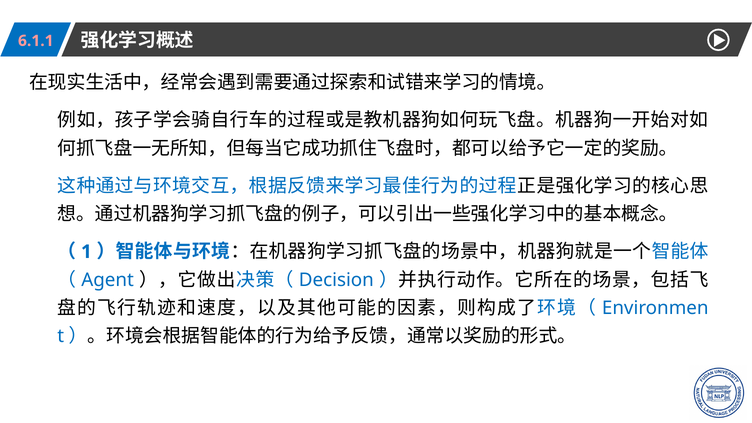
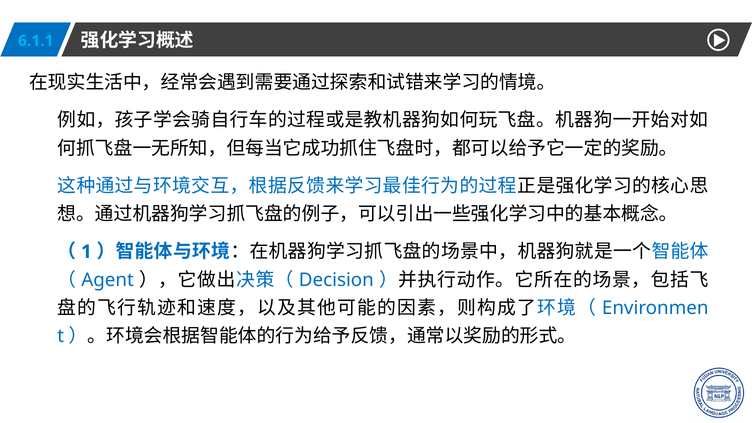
6.1.1 colour: pink -> light blue (36, 41)
